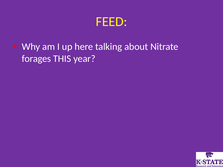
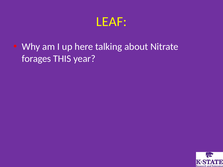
FEED: FEED -> LEAF (111, 22)
